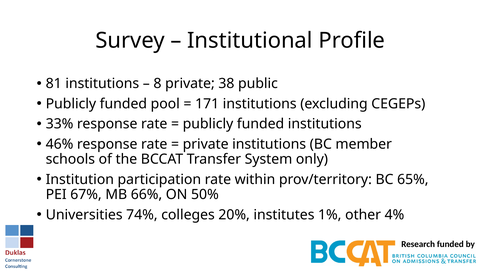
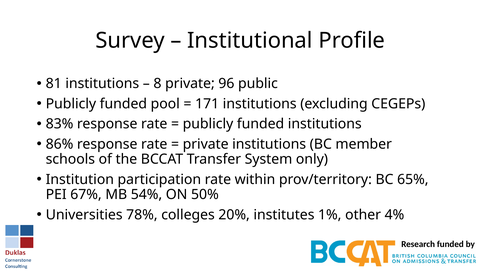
38: 38 -> 96 (226, 84)
33%: 33% -> 83% (60, 124)
46%: 46% -> 86% (60, 144)
66%: 66% -> 54% (146, 194)
74%: 74% -> 78% (142, 214)
